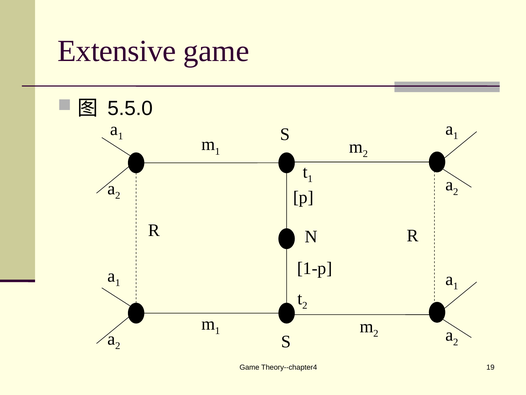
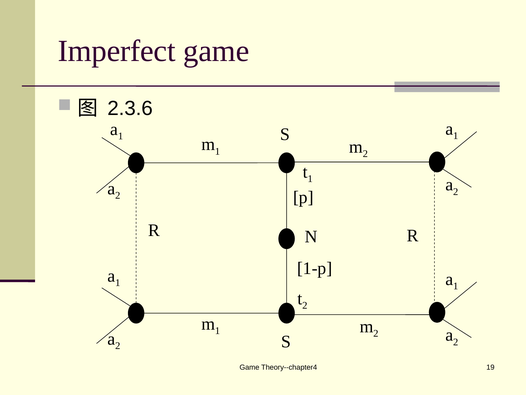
Extensive: Extensive -> Imperfect (117, 51)
5.5.0: 5.5.0 -> 2.3.6 (130, 108)
